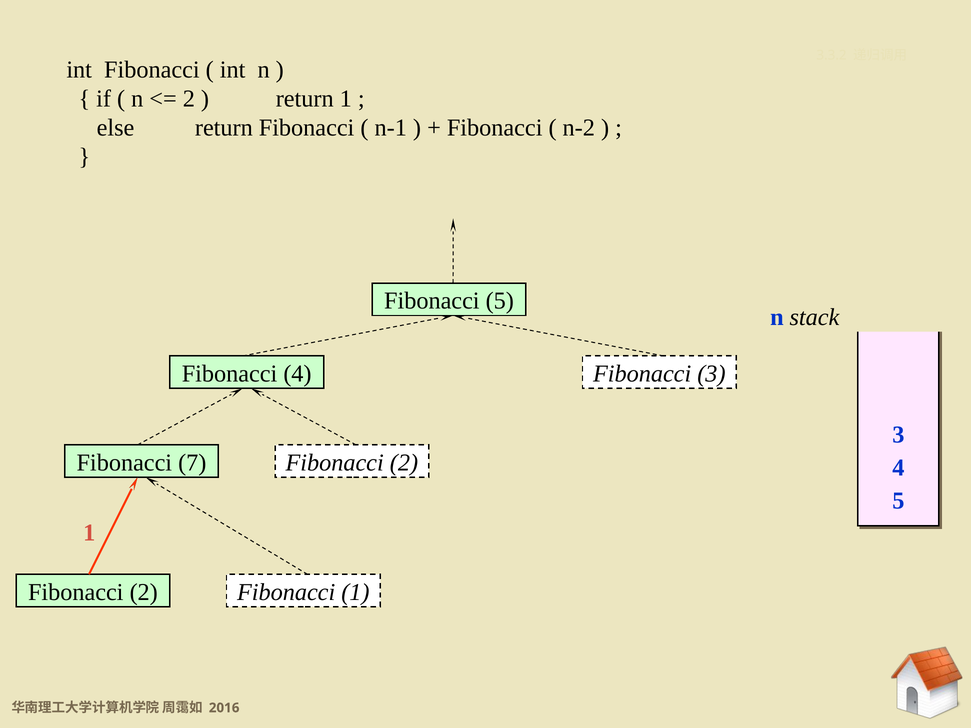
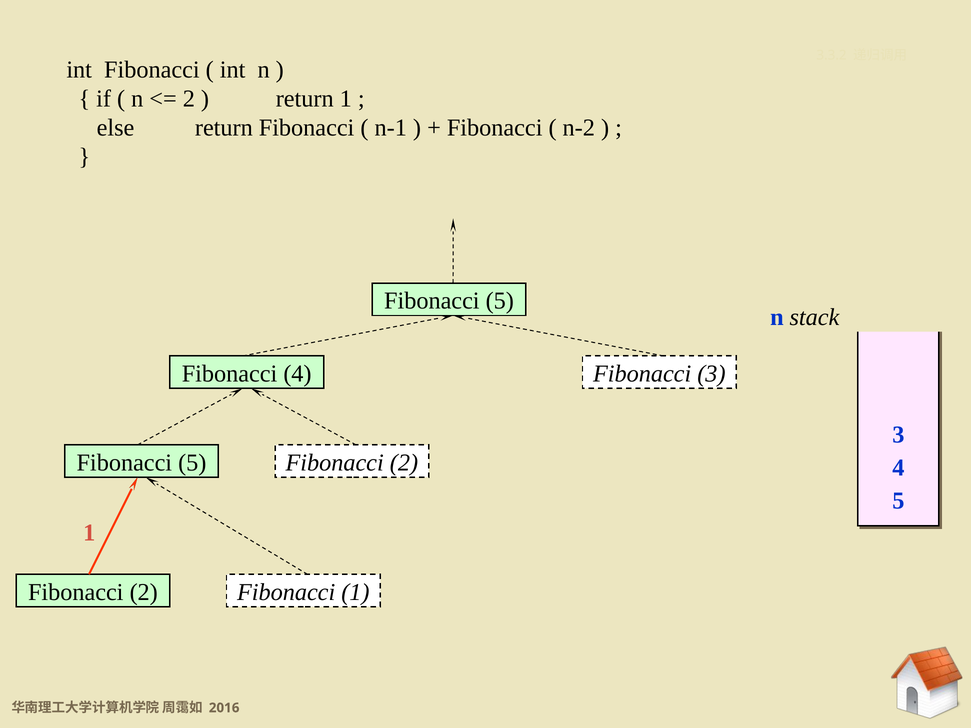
7: 7 -> 5 (192, 463)
